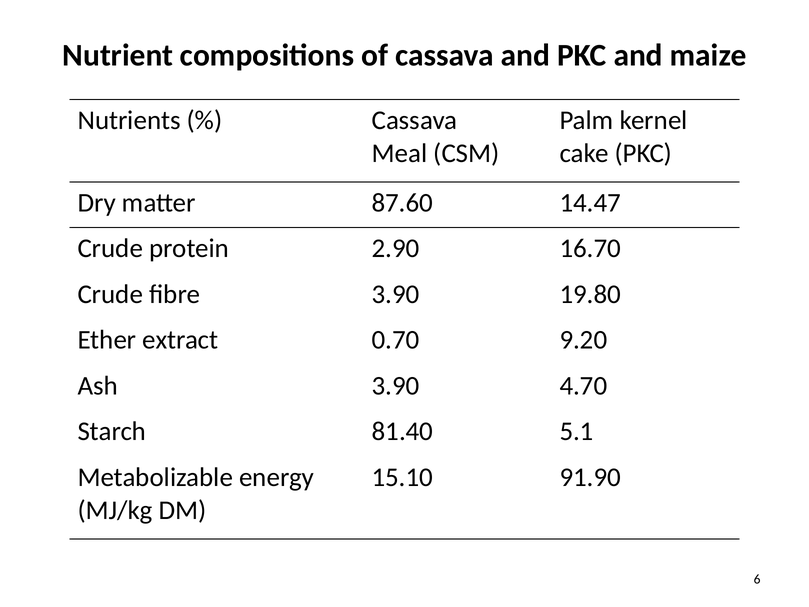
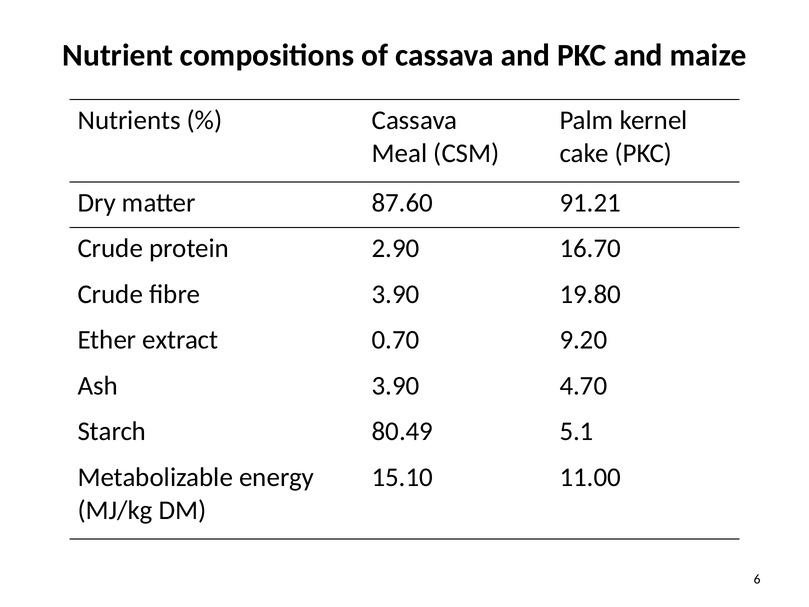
14.47: 14.47 -> 91.21 (590, 203)
81.40: 81.40 -> 80.49 (402, 431)
91.90: 91.90 -> 11.00 (590, 477)
